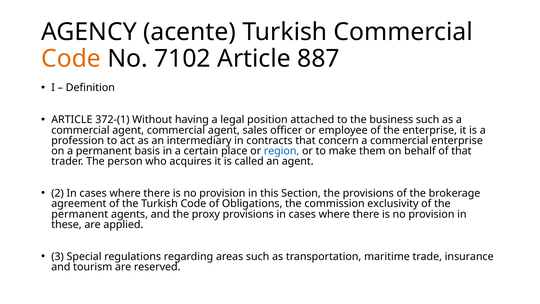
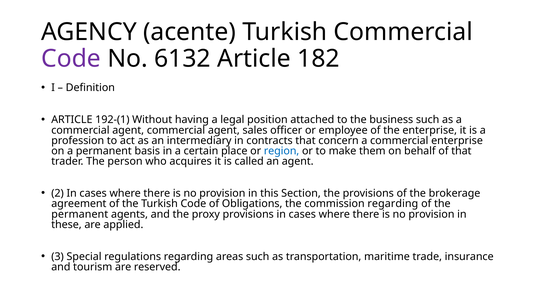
Code colour: orange -> purple (71, 59)
7102: 7102 -> 6132 (182, 59)
887: 887 -> 182 (318, 59)
372-(1: 372-(1 -> 192-(1 (112, 120)
commission exclusivity: exclusivity -> regarding (393, 204)
